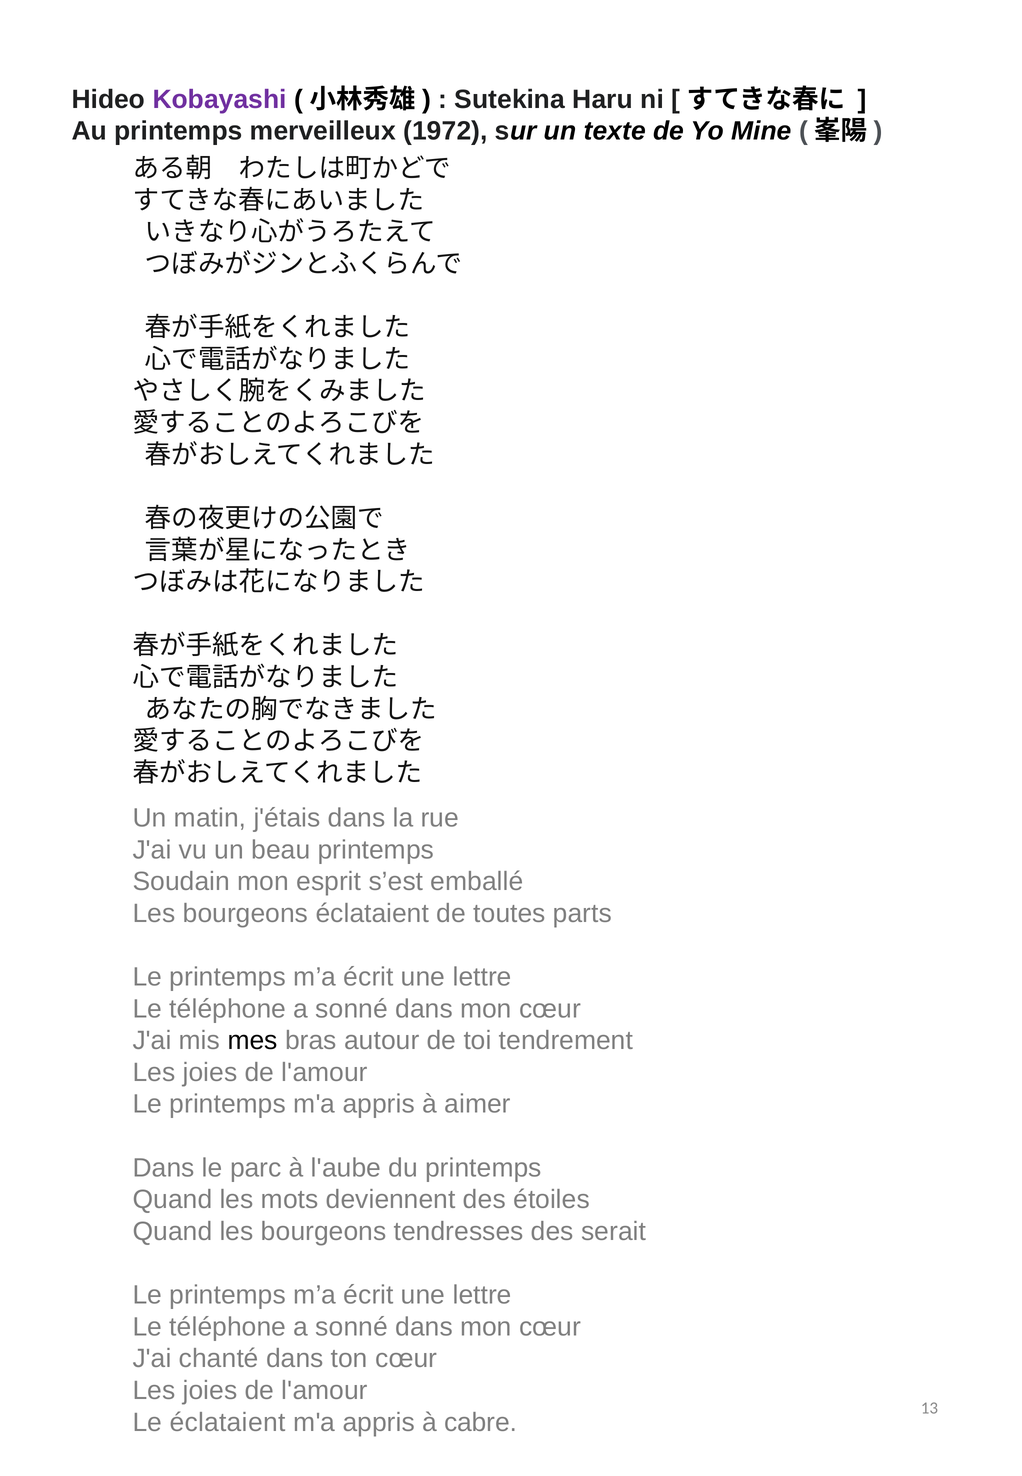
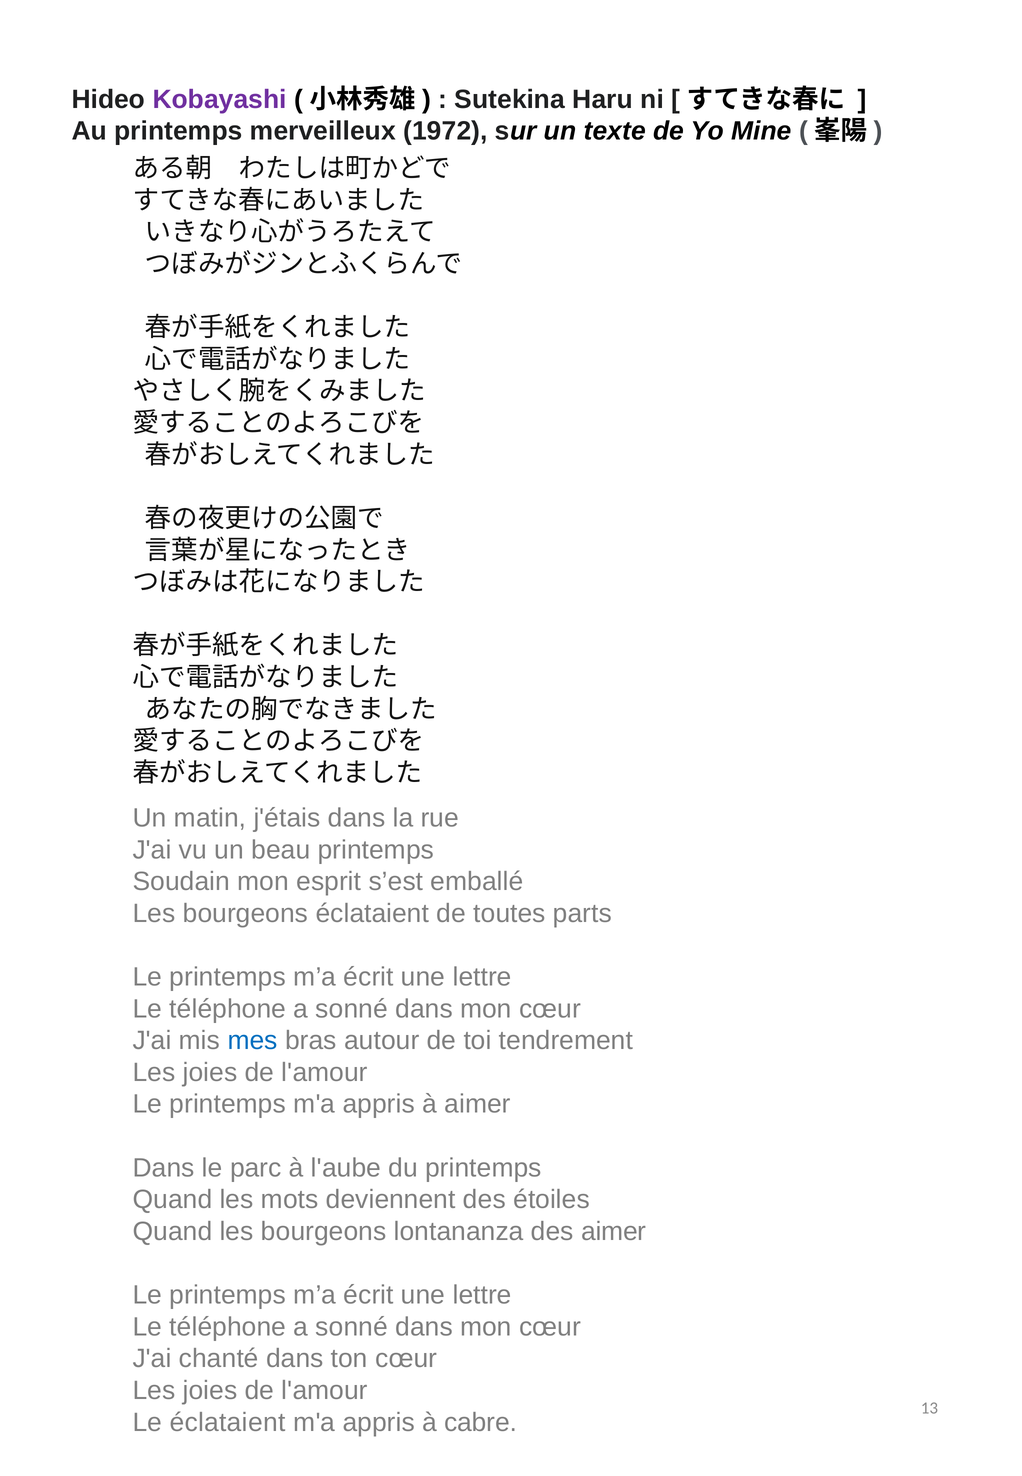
mes colour: black -> blue (253, 1041)
tendresses: tendresses -> lontananza (459, 1232)
des serait: serait -> aimer (614, 1232)
